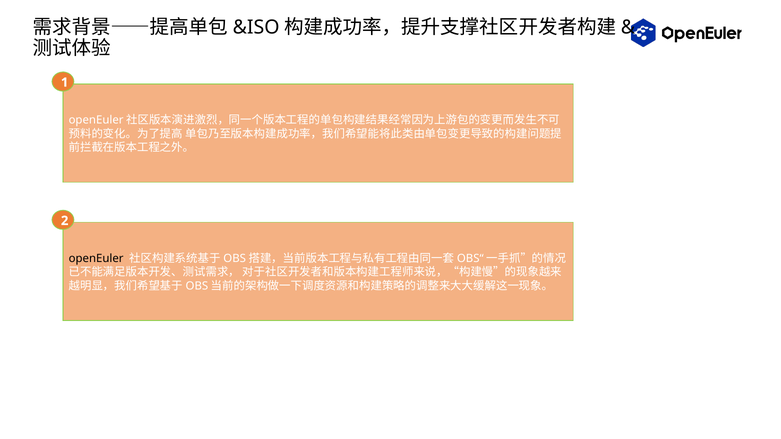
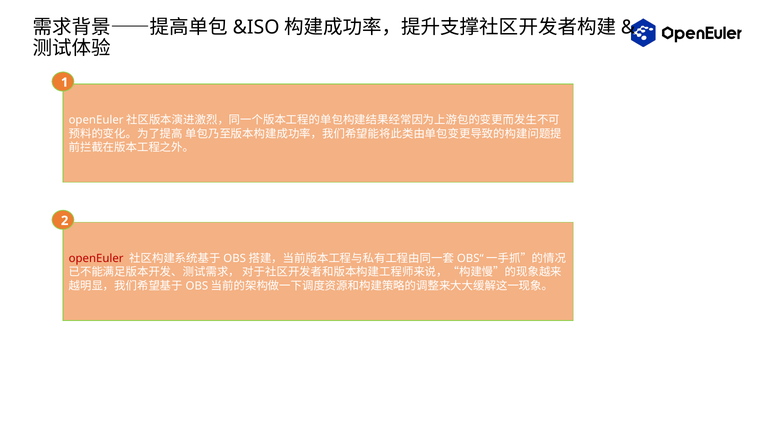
openEuler colour: black -> red (96, 259)
